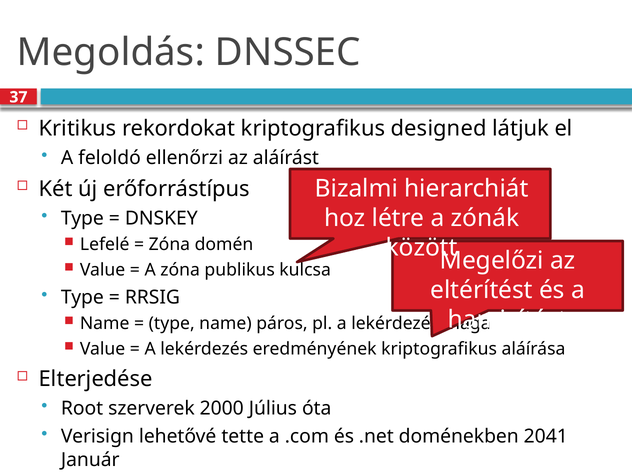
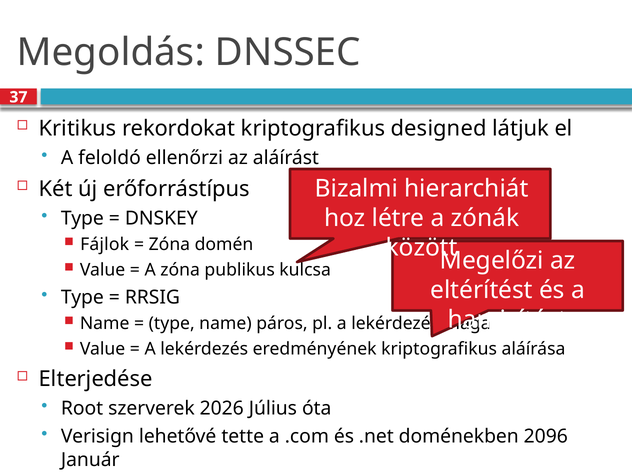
Lefelé: Lefelé -> Fájlok (105, 245)
2000: 2000 -> 2026 (222, 409)
2041: 2041 -> 2096 (546, 437)
